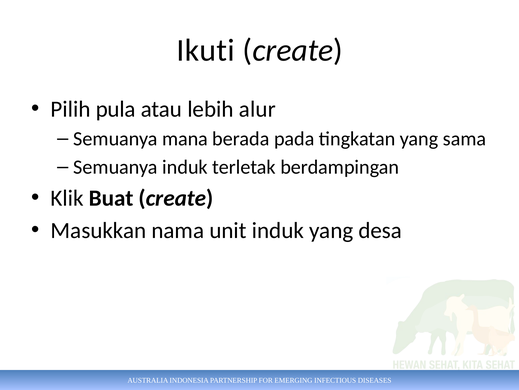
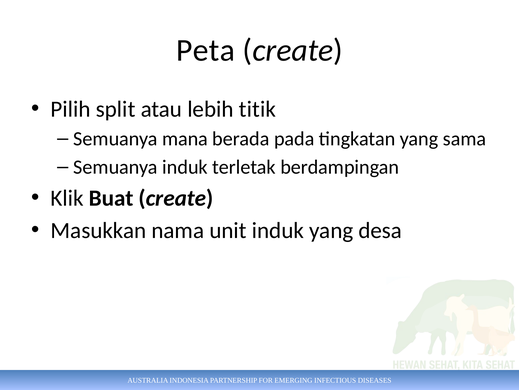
Ikuti: Ikuti -> Peta (206, 50)
pula: pula -> split (116, 109)
alur: alur -> titik (257, 109)
